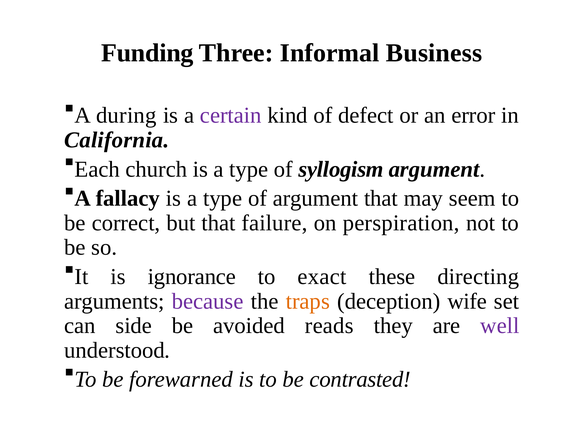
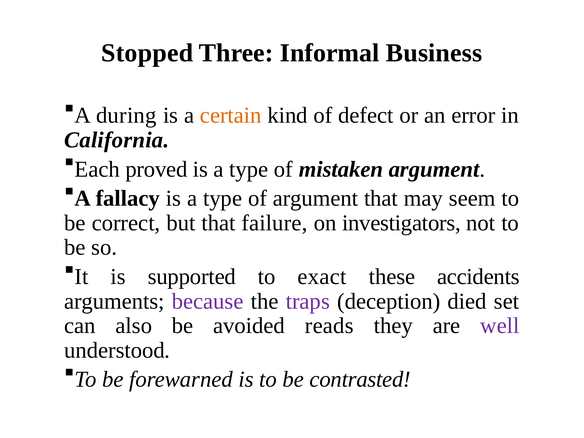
Funding: Funding -> Stopped (147, 53)
certain colour: purple -> orange (231, 115)
church: church -> proved (156, 169)
syllogism: syllogism -> mistaken (341, 169)
perspiration: perspiration -> investigators (401, 223)
ignorance: ignorance -> supported (192, 277)
directing: directing -> accidents (478, 277)
traps colour: orange -> purple (308, 301)
wife: wife -> died (467, 301)
side: side -> also (134, 326)
